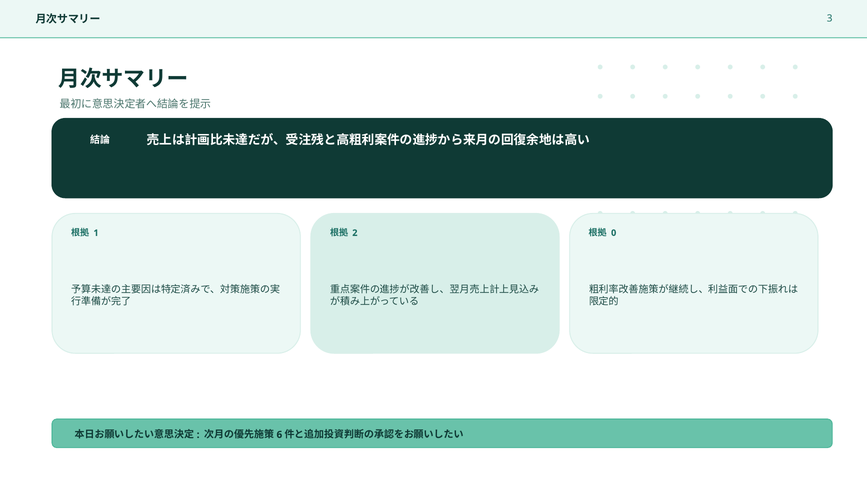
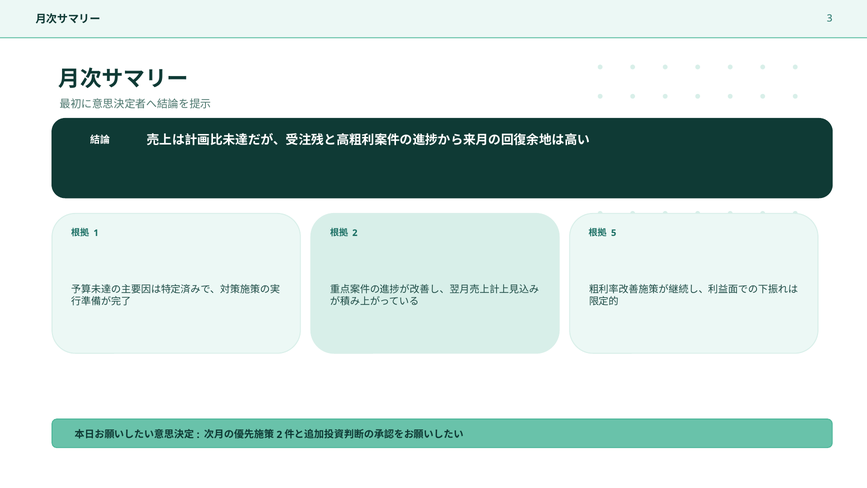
0: 0 -> 5 (614, 233)
6: 6 -> 2 (279, 434)
